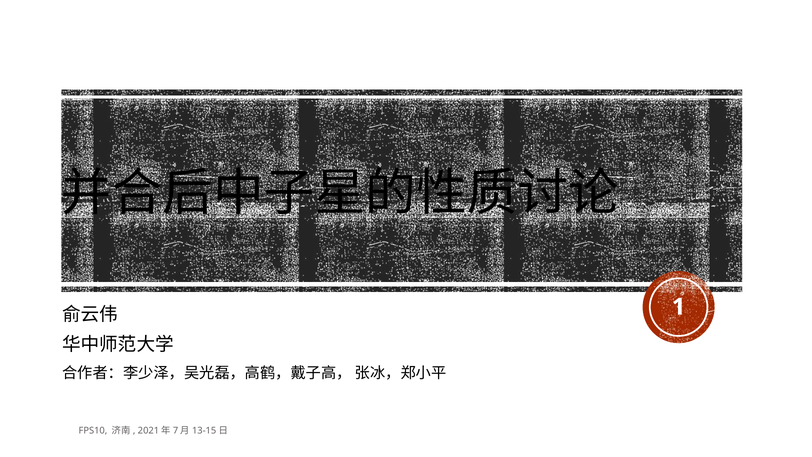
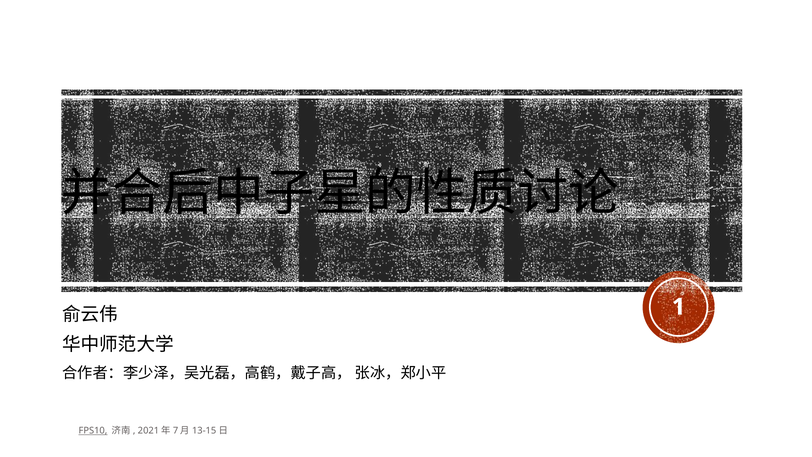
FPS10 underline: none -> present (93, 431)
